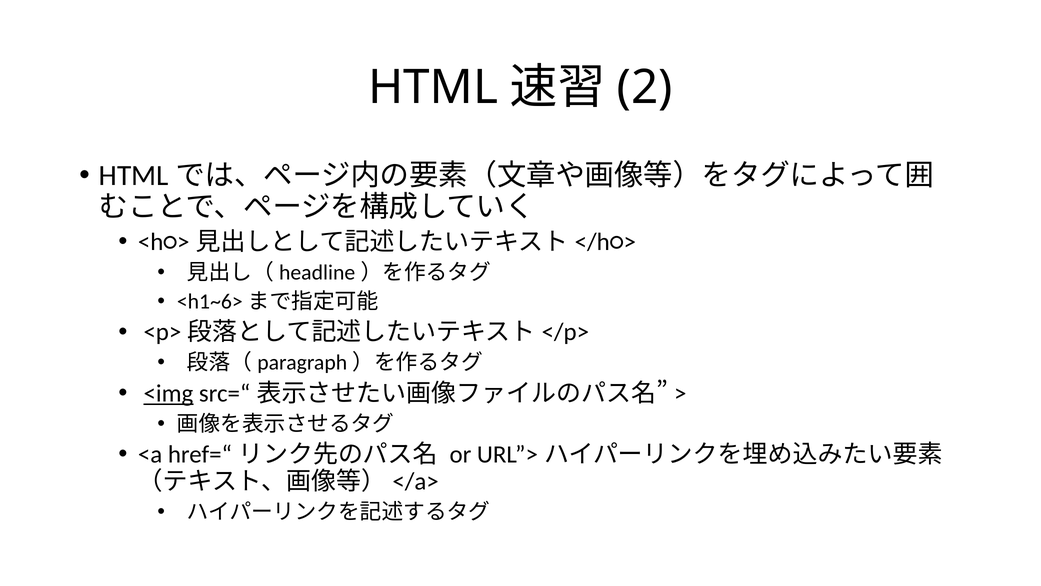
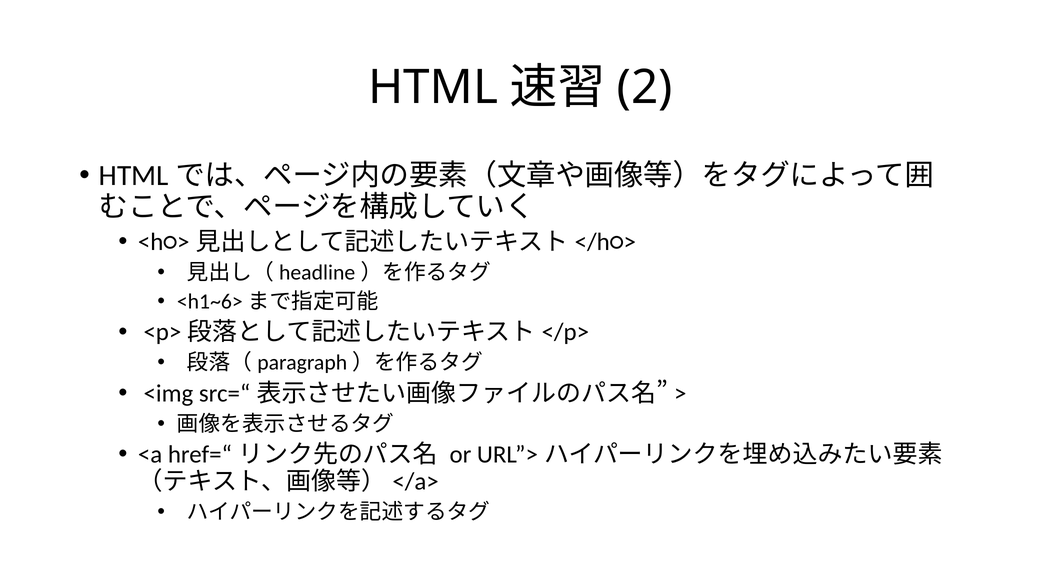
<img underline: present -> none (168, 393)
